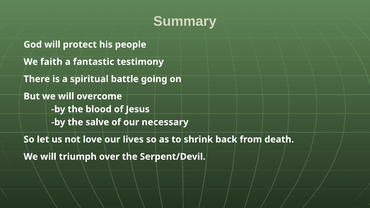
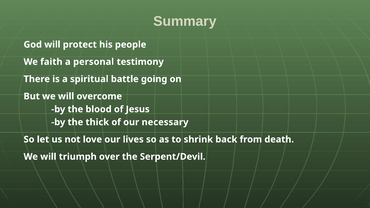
fantastic: fantastic -> personal (94, 62)
salve: salve -> thick (97, 122)
